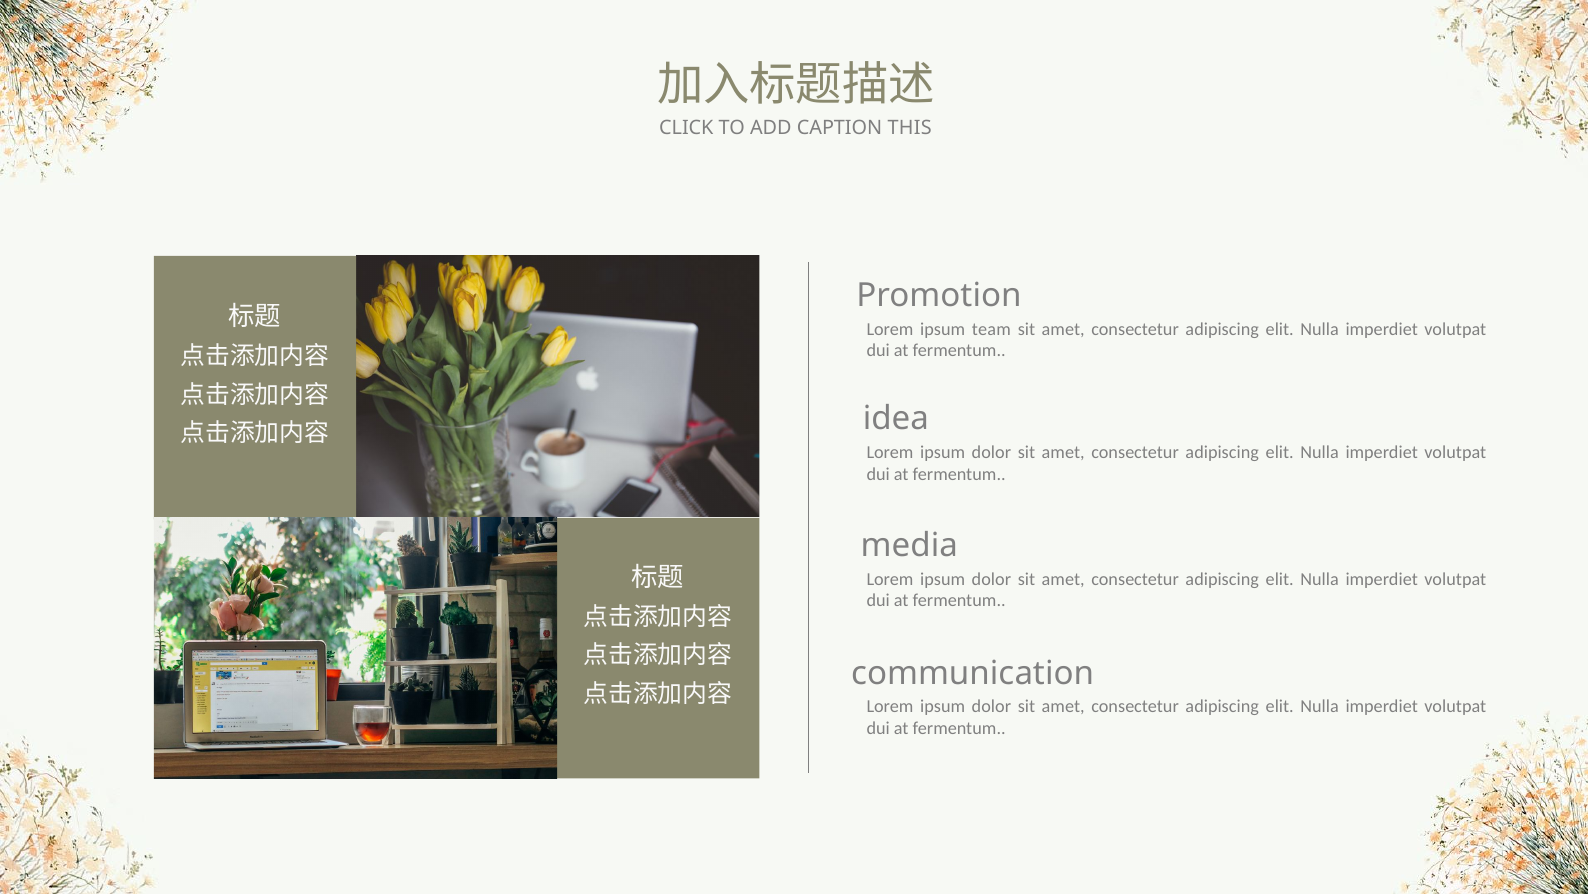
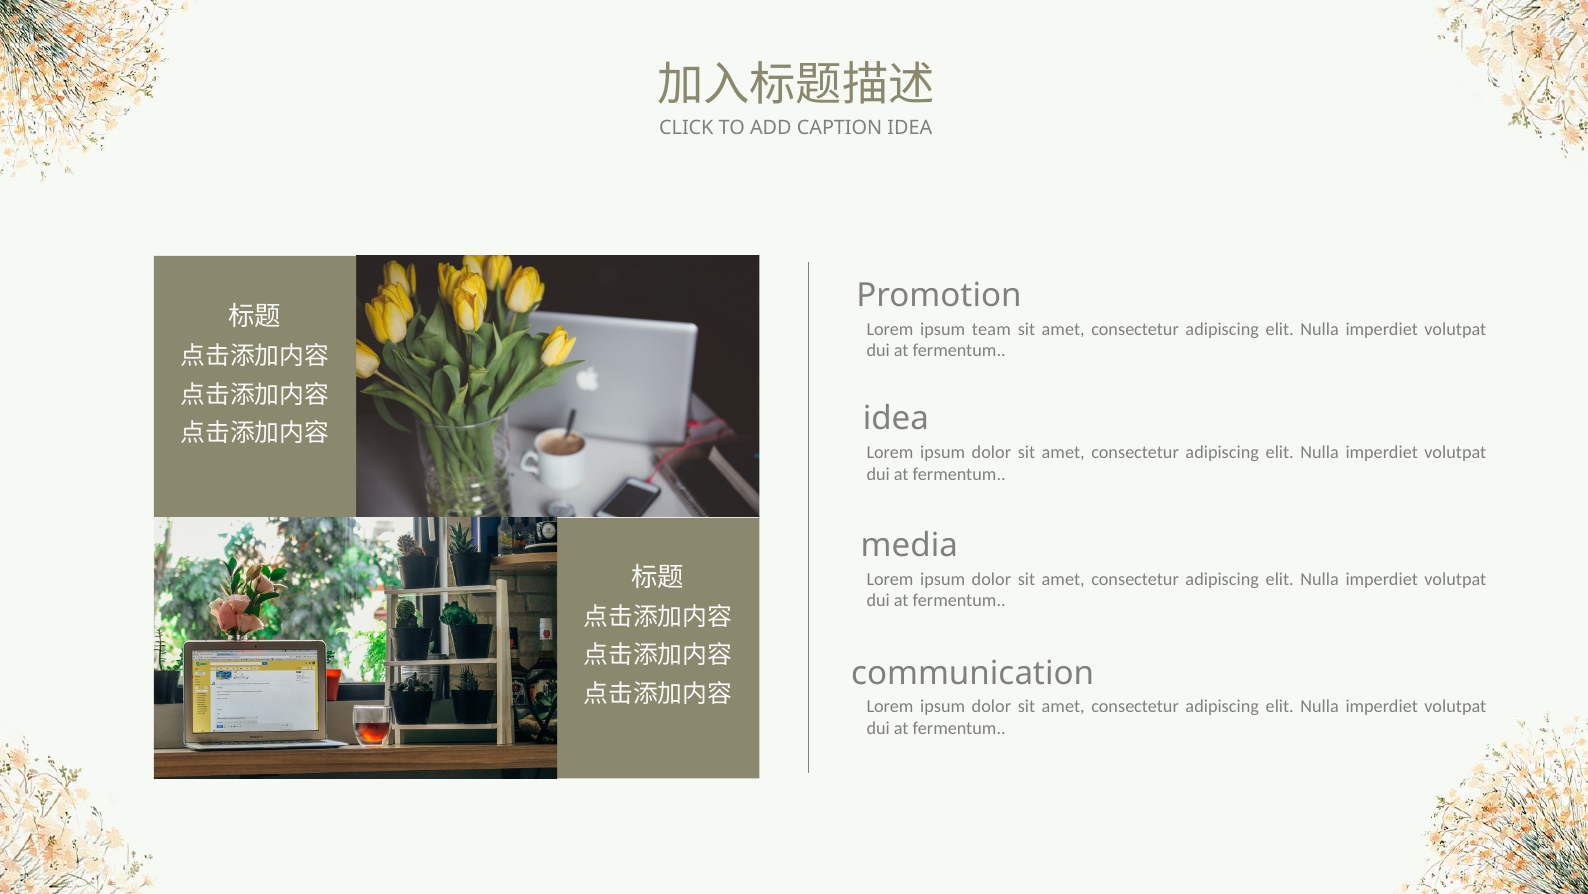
CAPTION THIS: THIS -> IDEA (910, 128)
